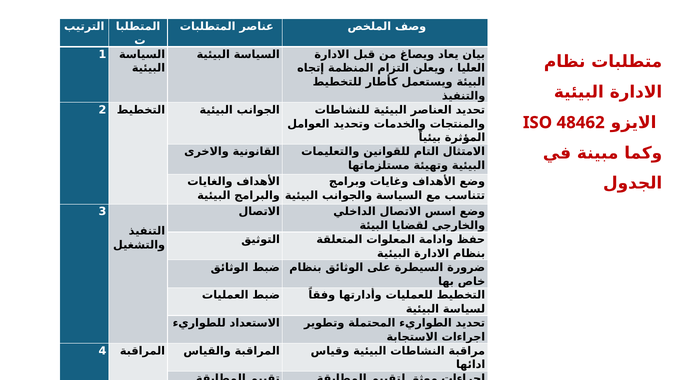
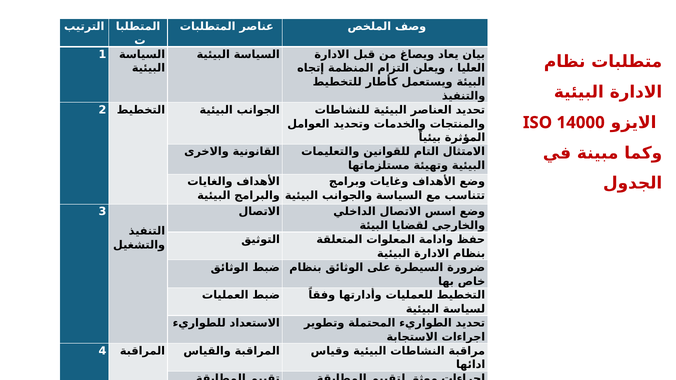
48462: 48462 -> 14000 (581, 123)
